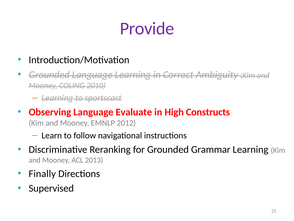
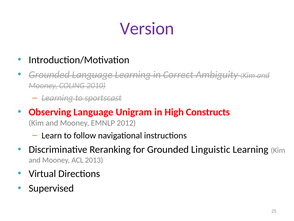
Provide: Provide -> Version (147, 28)
Evaluate: Evaluate -> Unigram (134, 112)
Grammar: Grammar -> Linguistic (211, 149)
Finally: Finally -> Virtual (42, 173)
